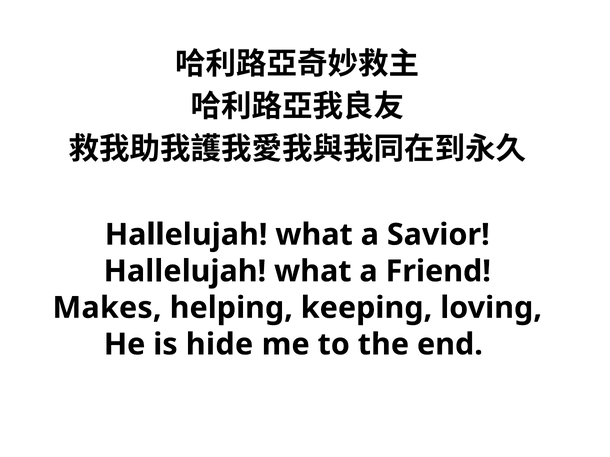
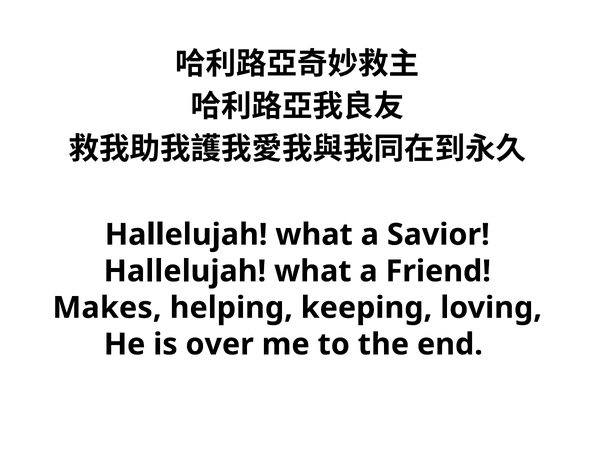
hide: hide -> over (220, 345)
